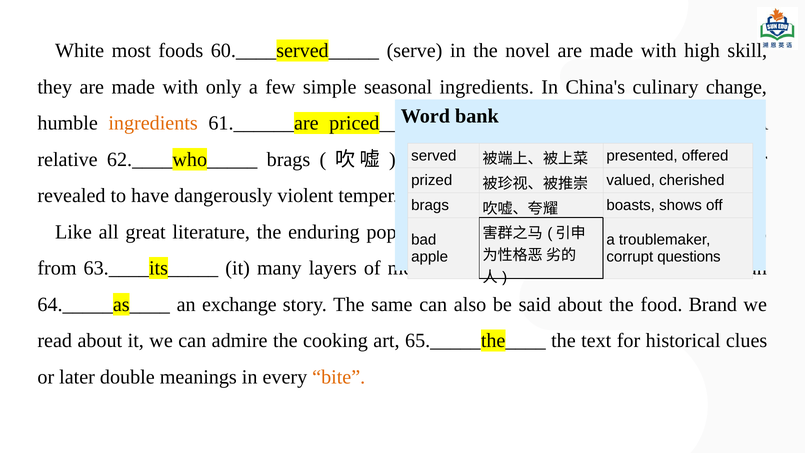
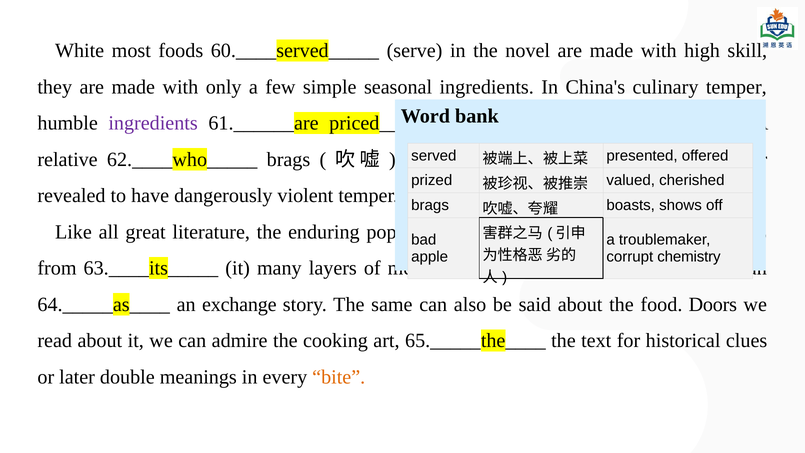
culinary change: change -> temper (736, 87)
ingredients colour: orange -> purple (153, 123)
questions: questions -> chemistry (689, 257)
Brand: Brand -> Doors (713, 304)
